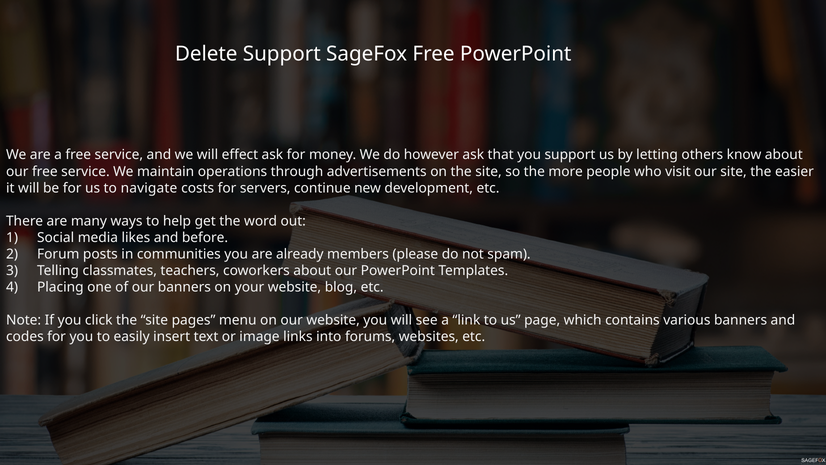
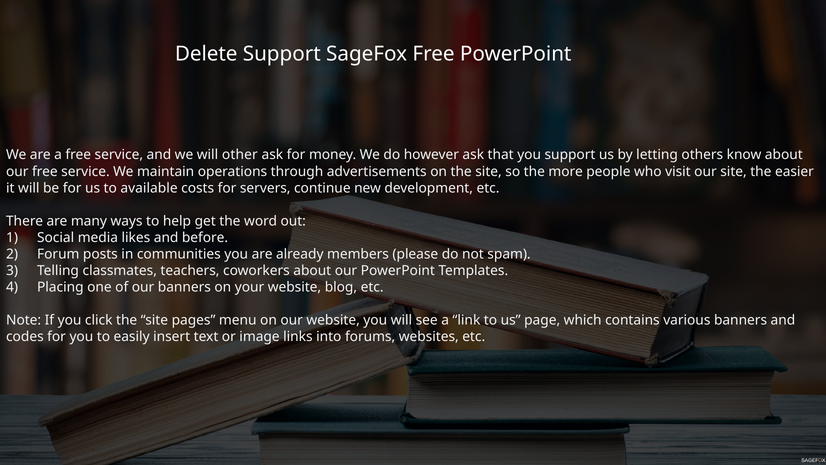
effect: effect -> other (240, 155)
navigate: navigate -> available (149, 188)
